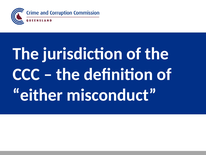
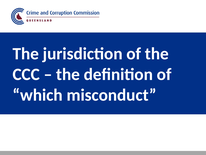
either: either -> which (38, 95)
